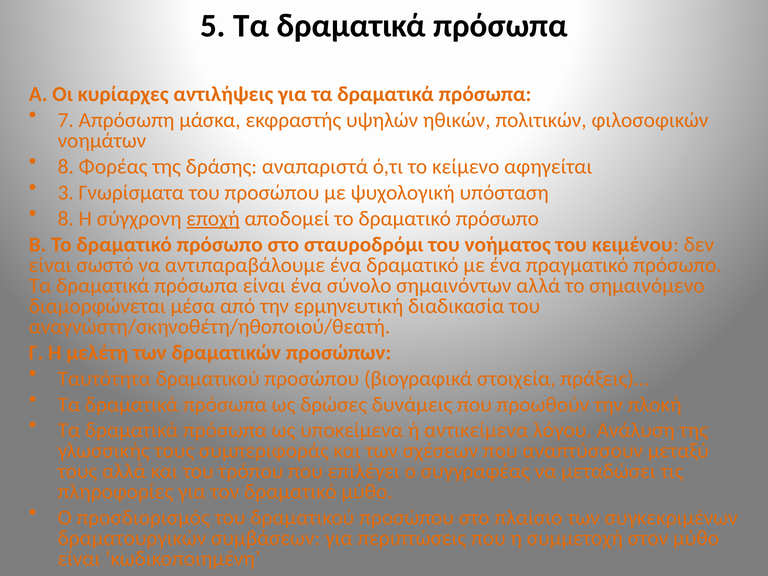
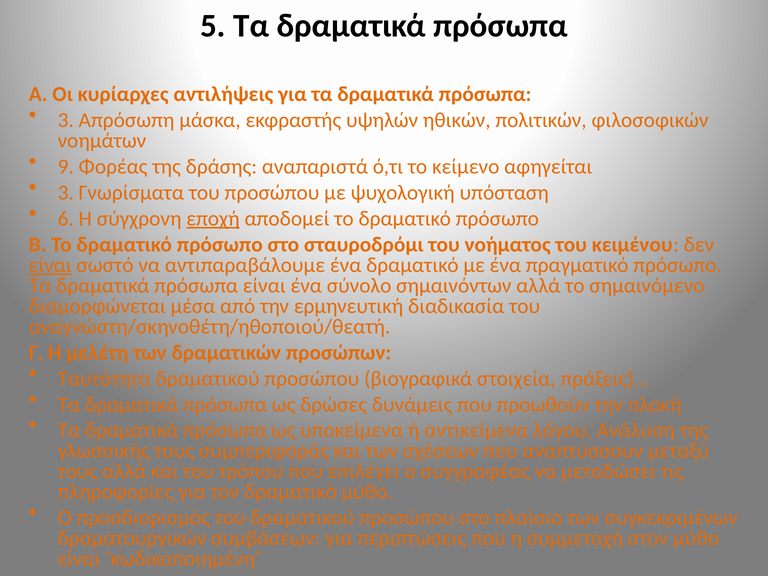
7: 7 -> 3 (66, 120)
8: 8 -> 9 (66, 167)
8: 8 -> 6 (66, 219)
είναι underline: none -> present (50, 265)
